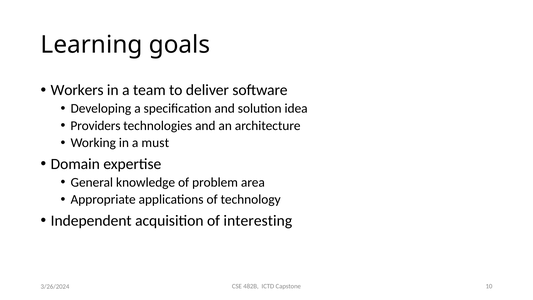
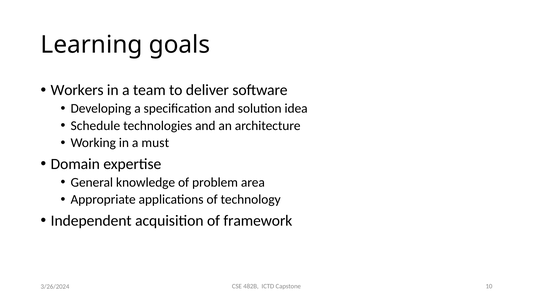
Providers: Providers -> Schedule (95, 126)
interesting: interesting -> framework (258, 221)
